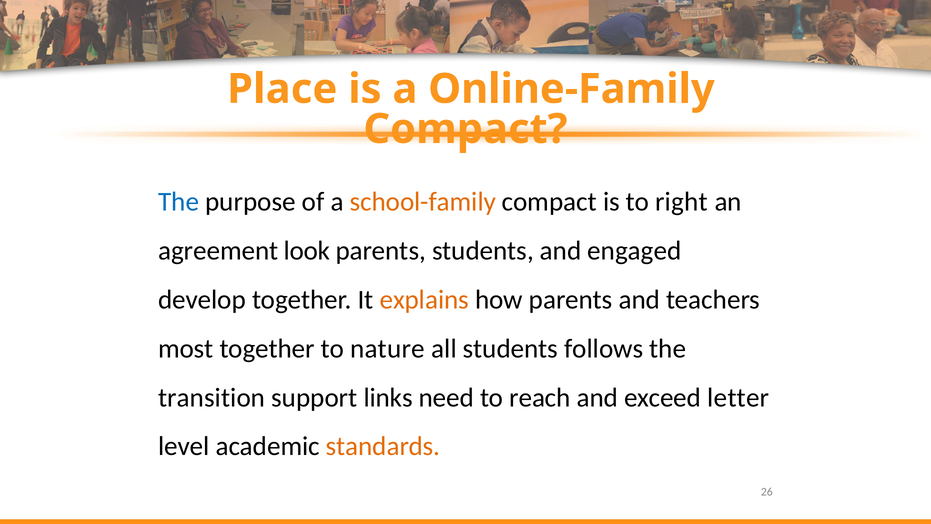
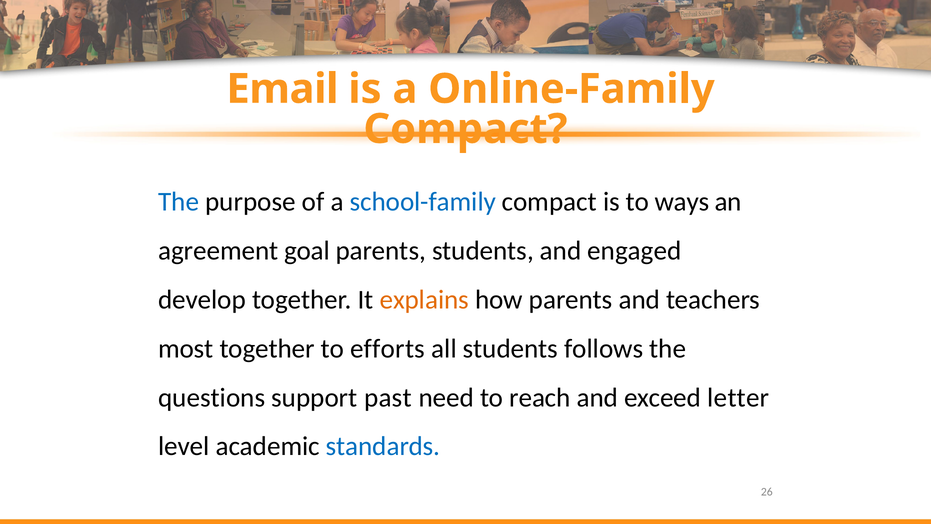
Place: Place -> Email (282, 89)
school-family colour: orange -> blue (423, 202)
right: right -> ways (682, 202)
look: look -> goal (307, 251)
nature: nature -> efforts (388, 348)
transition: transition -> questions (212, 397)
links: links -> past (388, 397)
standards colour: orange -> blue (383, 446)
